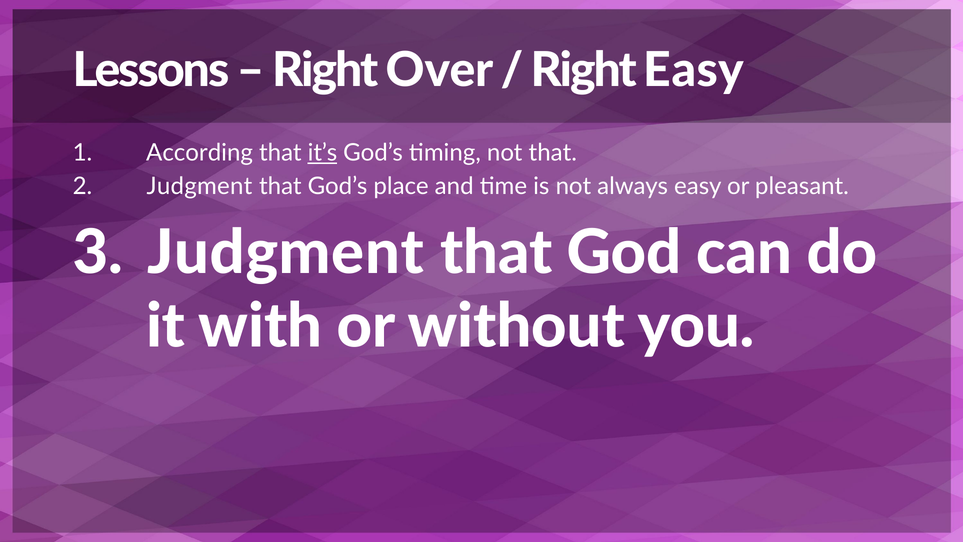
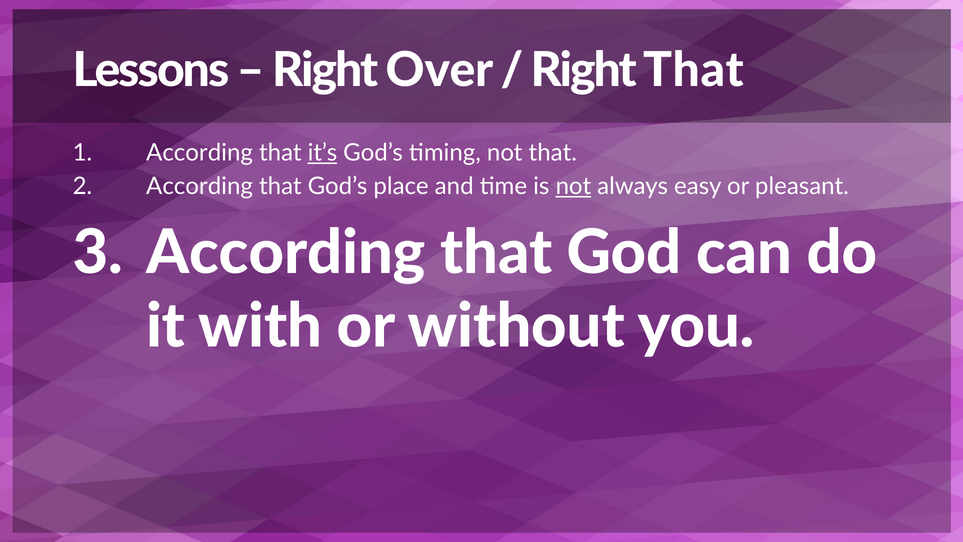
Right Easy: Easy -> That (694, 70)
Judgment: Judgment -> According (200, 186)
not underline: none -> present (573, 186)
Judgment: Judgment -> According (286, 253)
